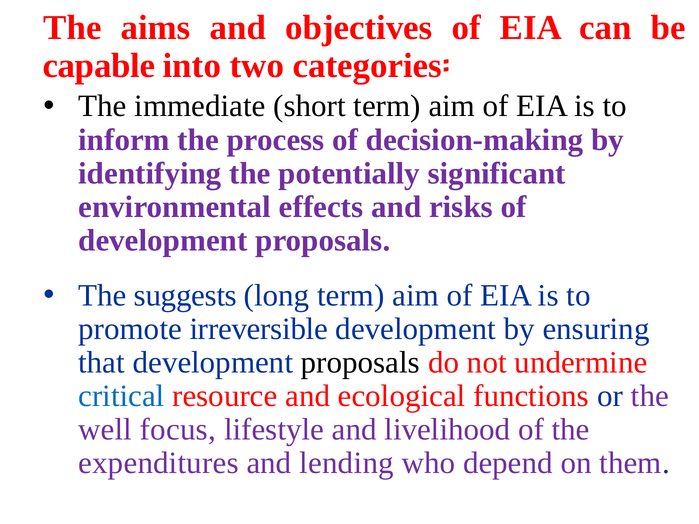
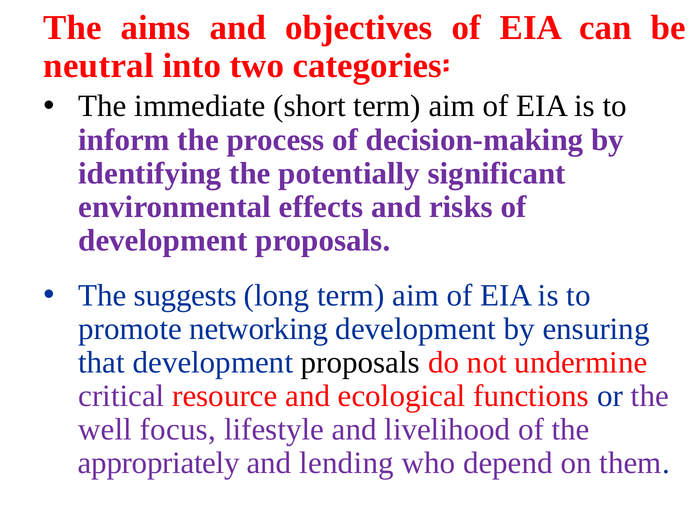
capable: capable -> neutral (99, 66)
irreversible: irreversible -> networking (259, 329)
critical colour: blue -> purple (121, 396)
expenditures: expenditures -> appropriately (159, 463)
